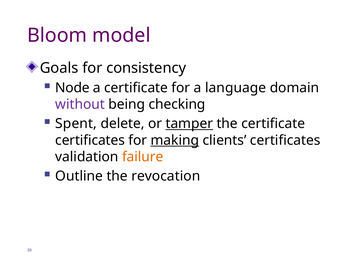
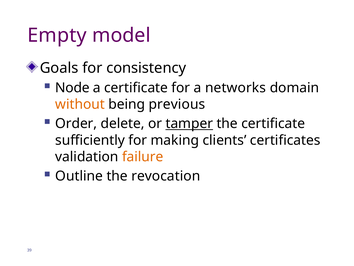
Bloom: Bloom -> Empty (57, 35)
language: language -> networks (236, 88)
without colour: purple -> orange (80, 104)
checking: checking -> previous (177, 104)
Spent: Spent -> Order (76, 123)
certificates: certificates -> sufficiently (90, 140)
making underline: present -> none (175, 140)
